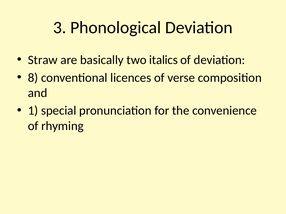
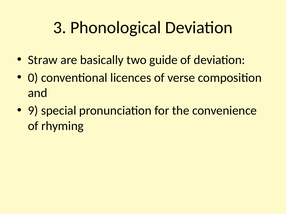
italics: italics -> guide (163, 60)
8: 8 -> 0 (33, 78)
1: 1 -> 9 (33, 111)
